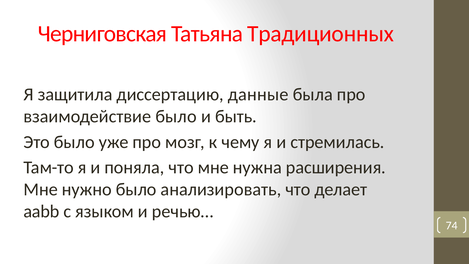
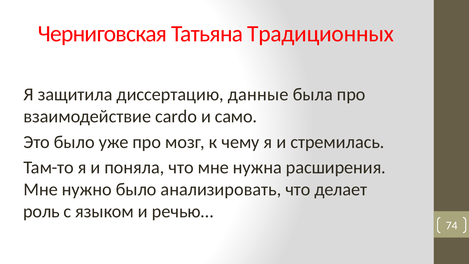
взаимодействие было: было -> cardo (176, 116)
быть: быть -> само (236, 116)
aabb: aabb -> роль (41, 211)
